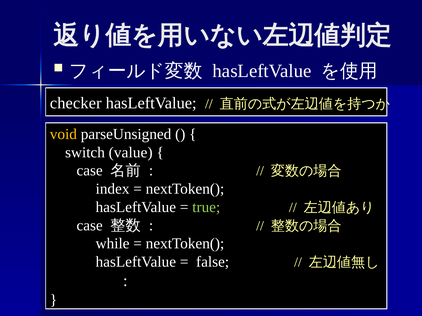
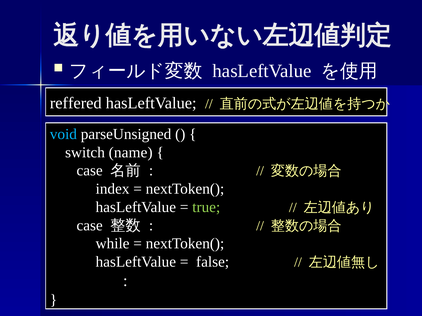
checker: checker -> reffered (76, 103)
void colour: yellow -> light blue (63, 134)
value: value -> name (131, 153)
